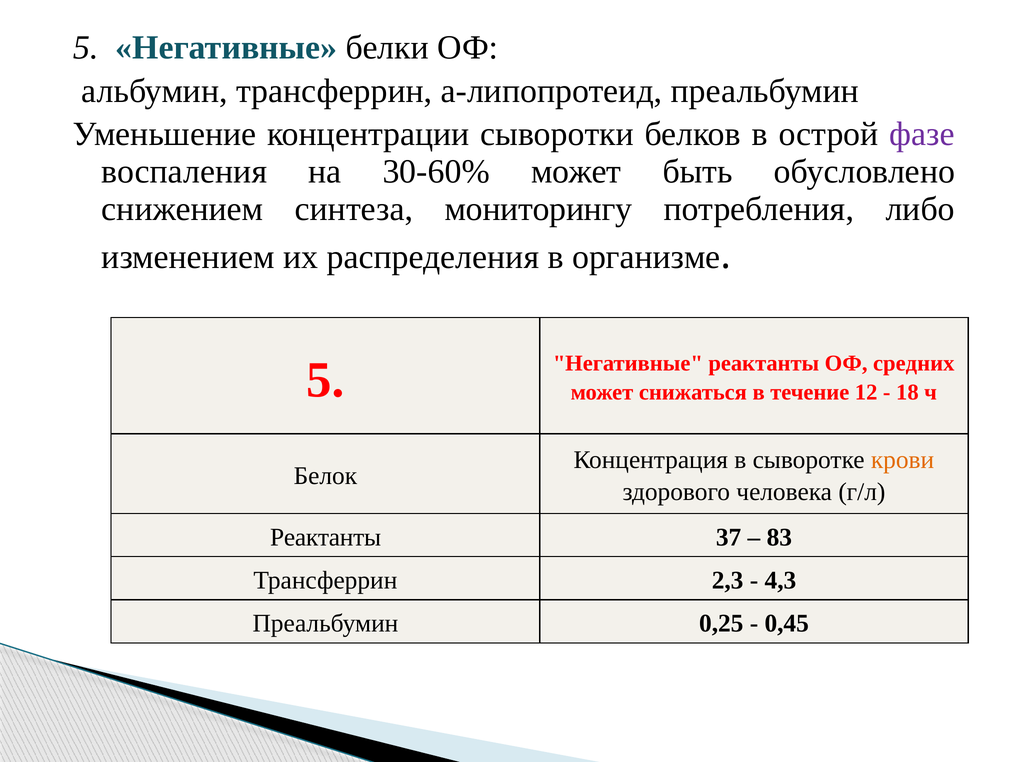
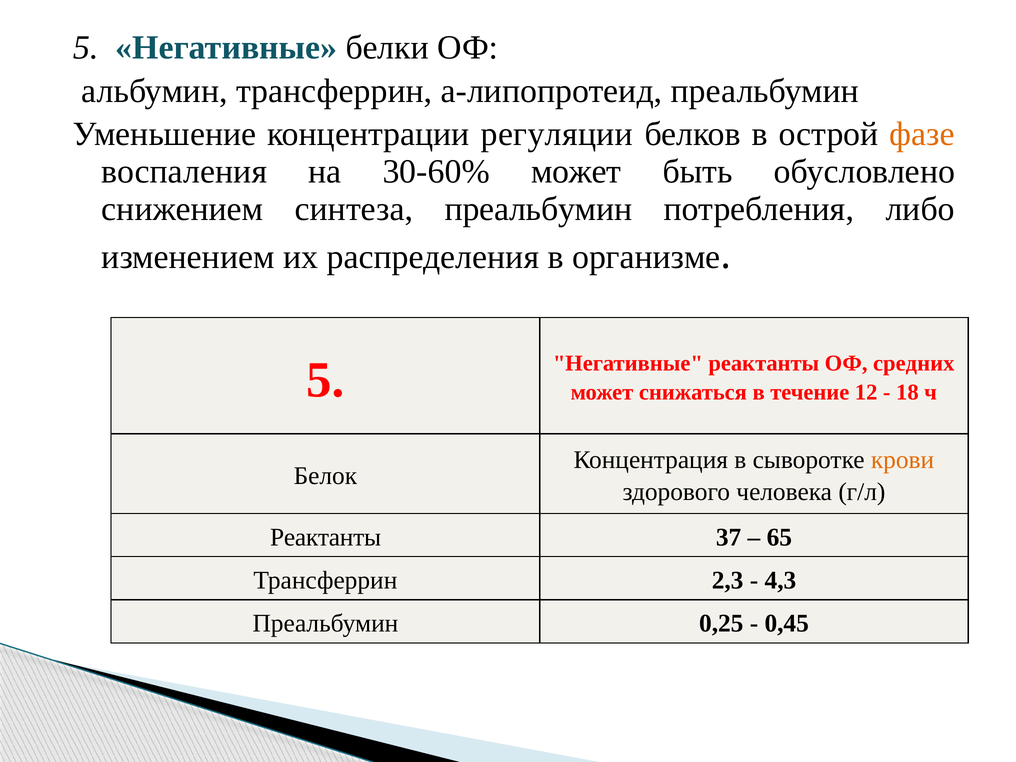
сыворотки: сыворотки -> регуляции (557, 134)
фазе colour: purple -> orange (922, 134)
синтеза мониторингу: мониторингу -> преальбумин (539, 209)
83: 83 -> 65 (779, 537)
